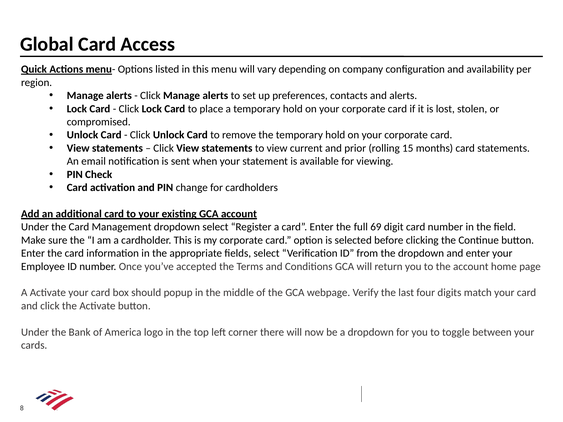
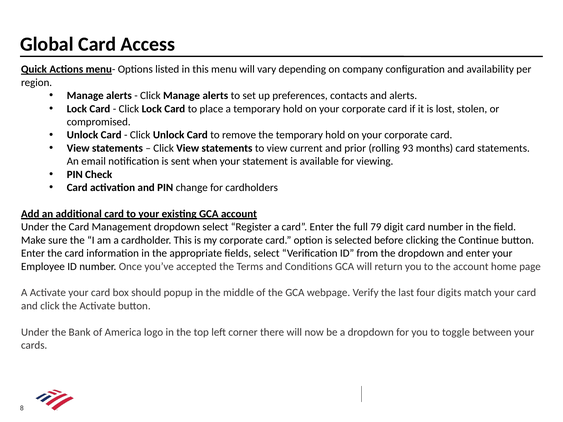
15: 15 -> 93 (408, 148)
69: 69 -> 79 (376, 227)
